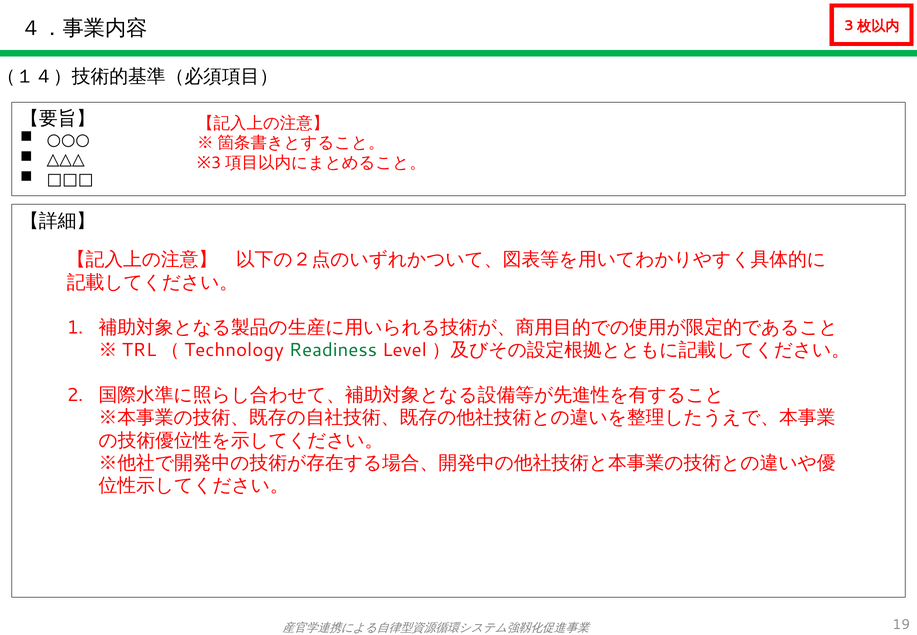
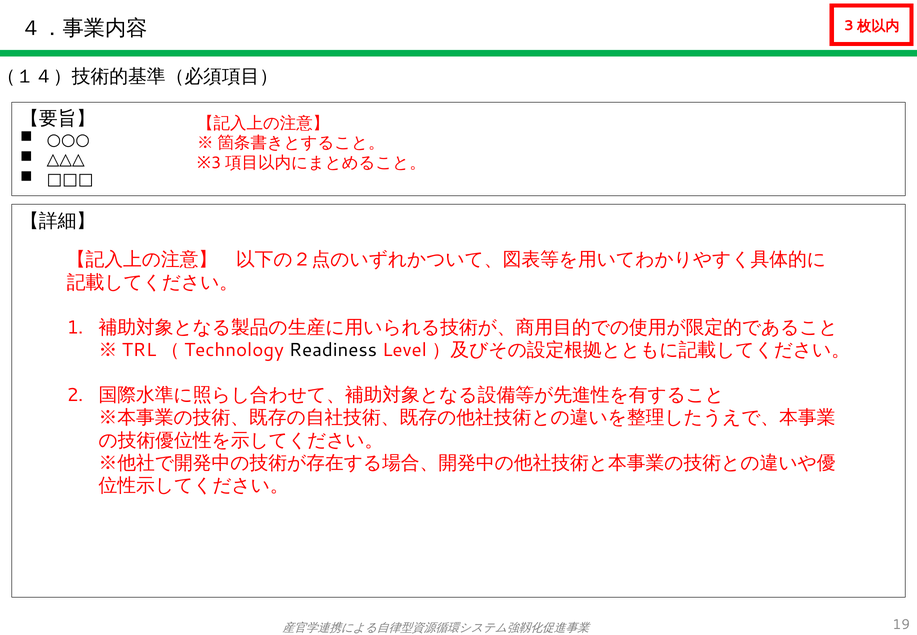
Readiness colour: green -> black (333, 350)
